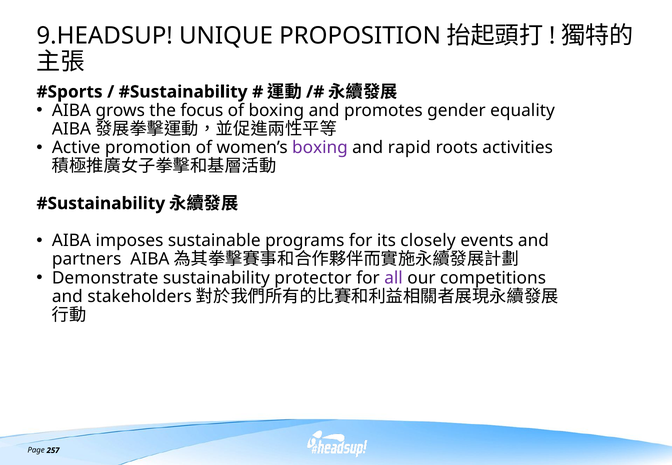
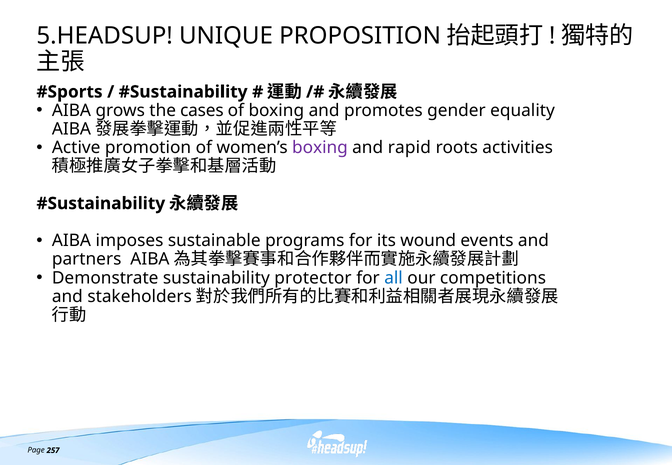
9.HEADSUP: 9.HEADSUP -> 5.HEADSUP (105, 36)
focus: focus -> cases (202, 111)
closely: closely -> wound (428, 241)
all colour: purple -> blue (394, 278)
